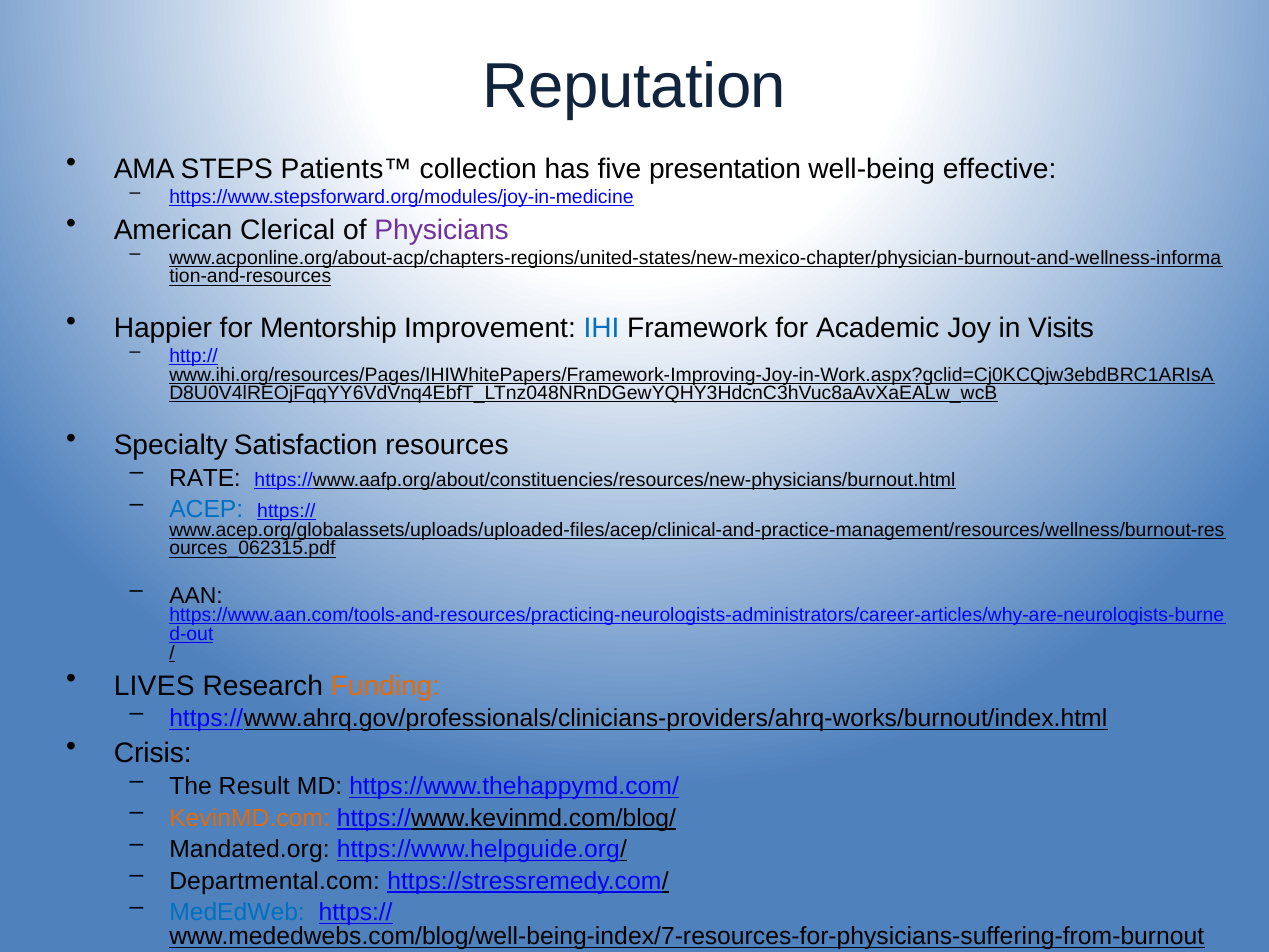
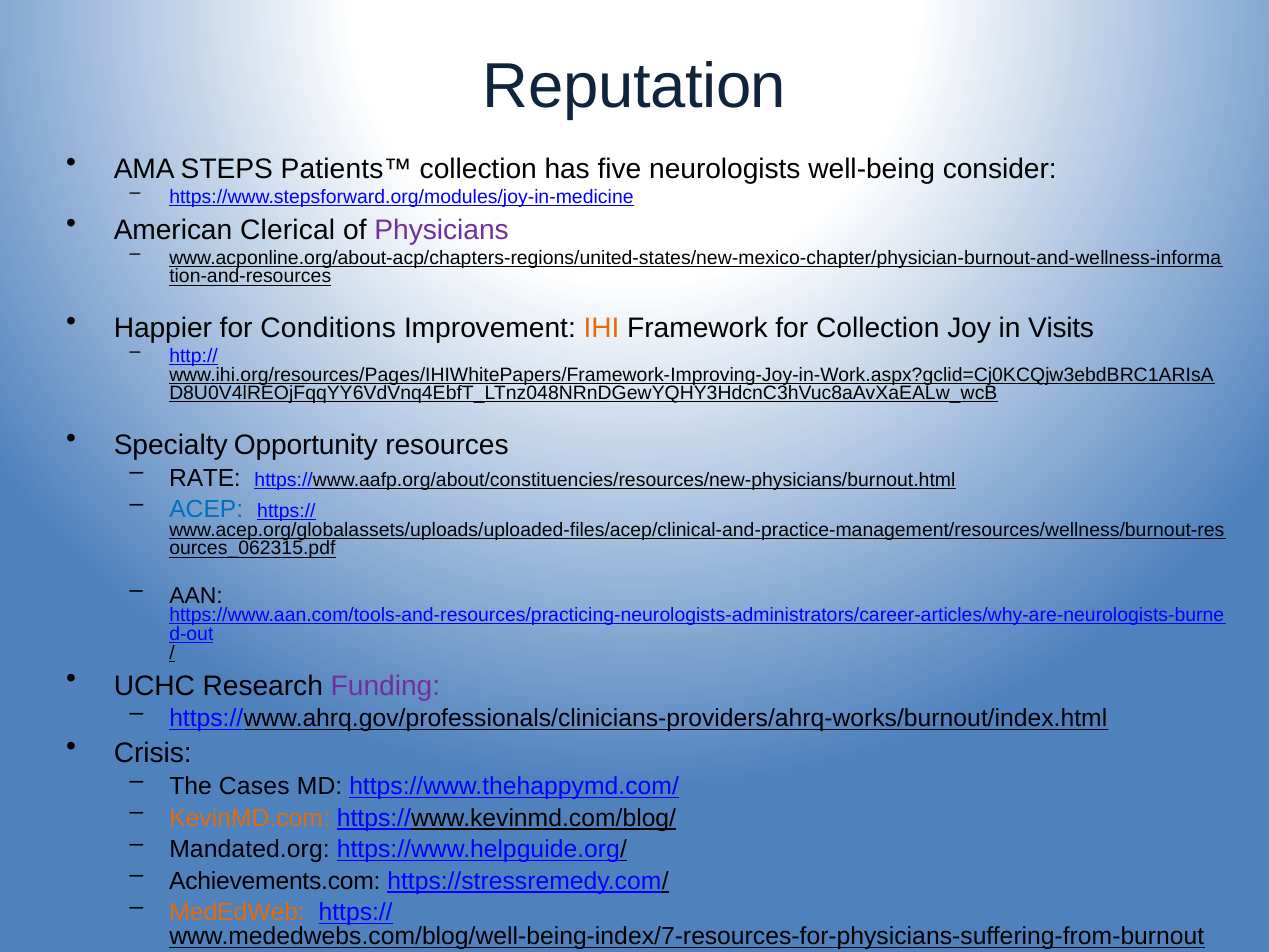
presentation: presentation -> neurologists (725, 169)
effective: effective -> consider (1000, 169)
Mentorship: Mentorship -> Conditions (328, 328)
IHI colour: blue -> orange (602, 328)
for Academic: Academic -> Collection (878, 328)
Satisfaction: Satisfaction -> Opportunity (306, 445)
LIVES: LIVES -> UCHC (154, 686)
Funding colour: orange -> purple (385, 686)
Result: Result -> Cases (254, 786)
Departmental.com: Departmental.com -> Achievements.com (275, 881)
MedEdWeb colour: blue -> orange (237, 912)
